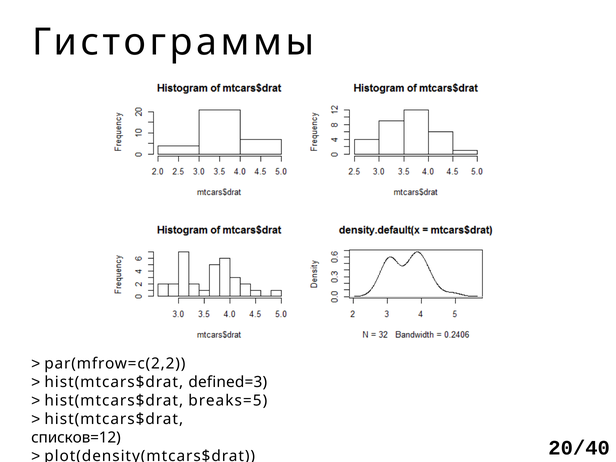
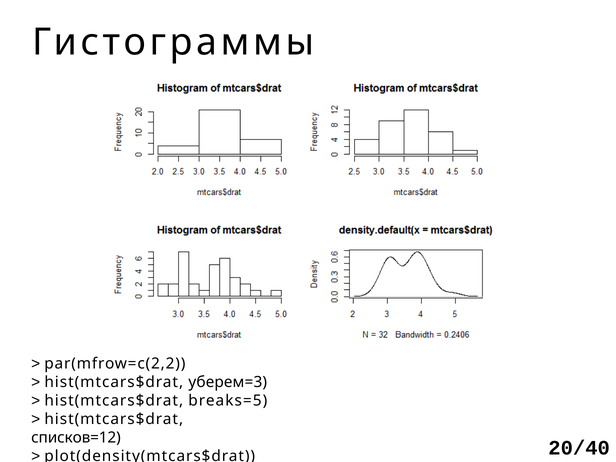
defined=3: defined=3 -> уберем=3 (228, 382)
